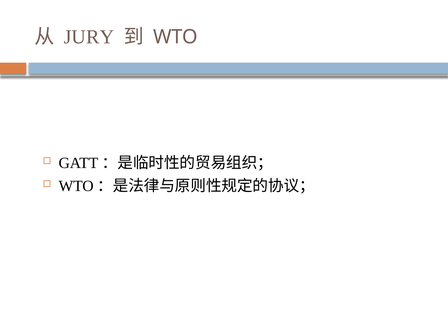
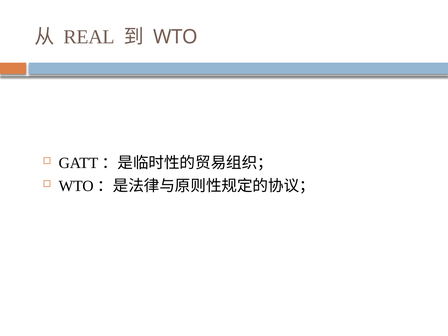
JURY: JURY -> REAL (89, 37)
